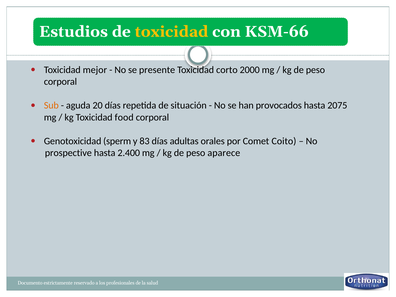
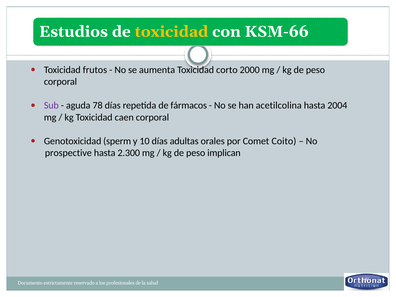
mejor: mejor -> frutos (95, 70)
presente: presente -> aumenta (157, 70)
Sub colour: orange -> purple (51, 105)
20: 20 -> 78 (98, 105)
situación: situación -> fármacos (189, 105)
provocados: provocados -> acetilcolina (279, 105)
2075: 2075 -> 2004 (337, 105)
food: food -> caen (124, 117)
83: 83 -> 10 (145, 141)
2.400: 2.400 -> 2.300 (129, 153)
aparece: aparece -> implican (224, 153)
